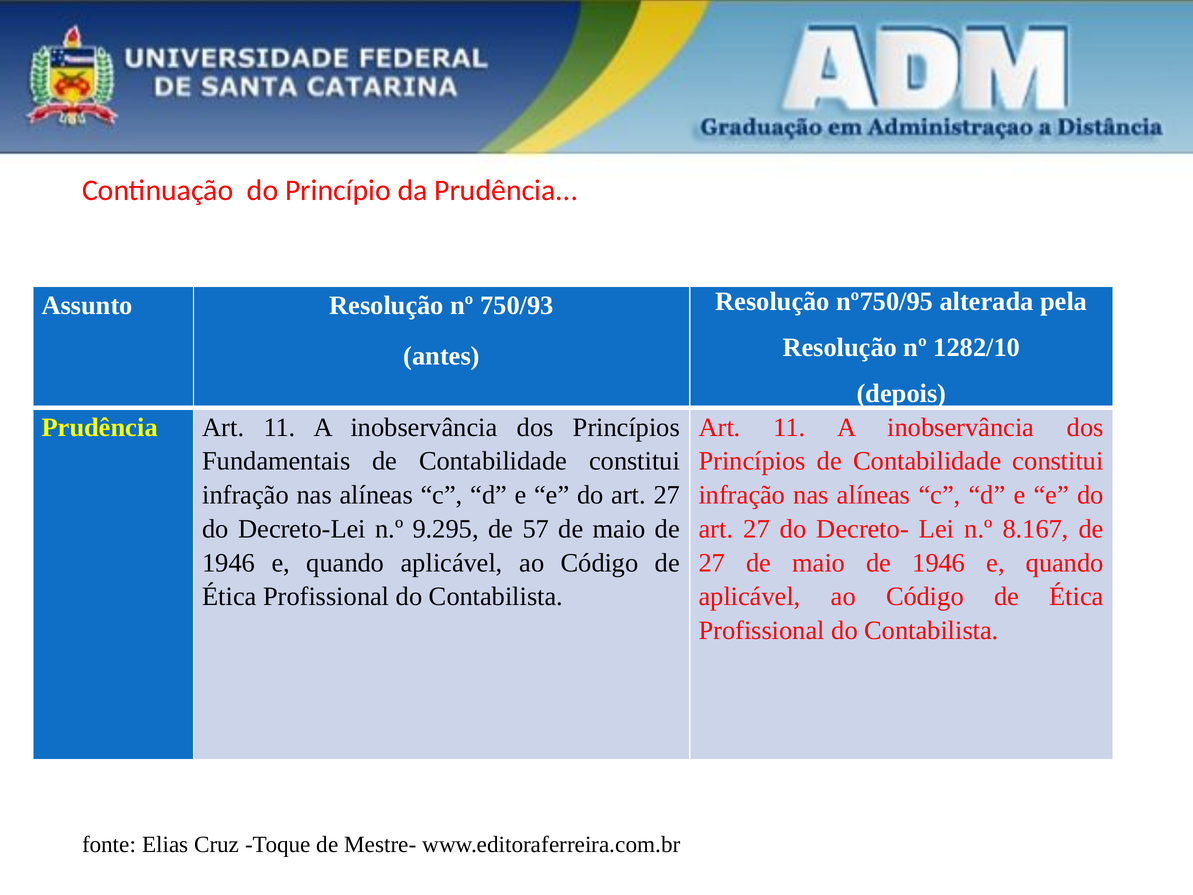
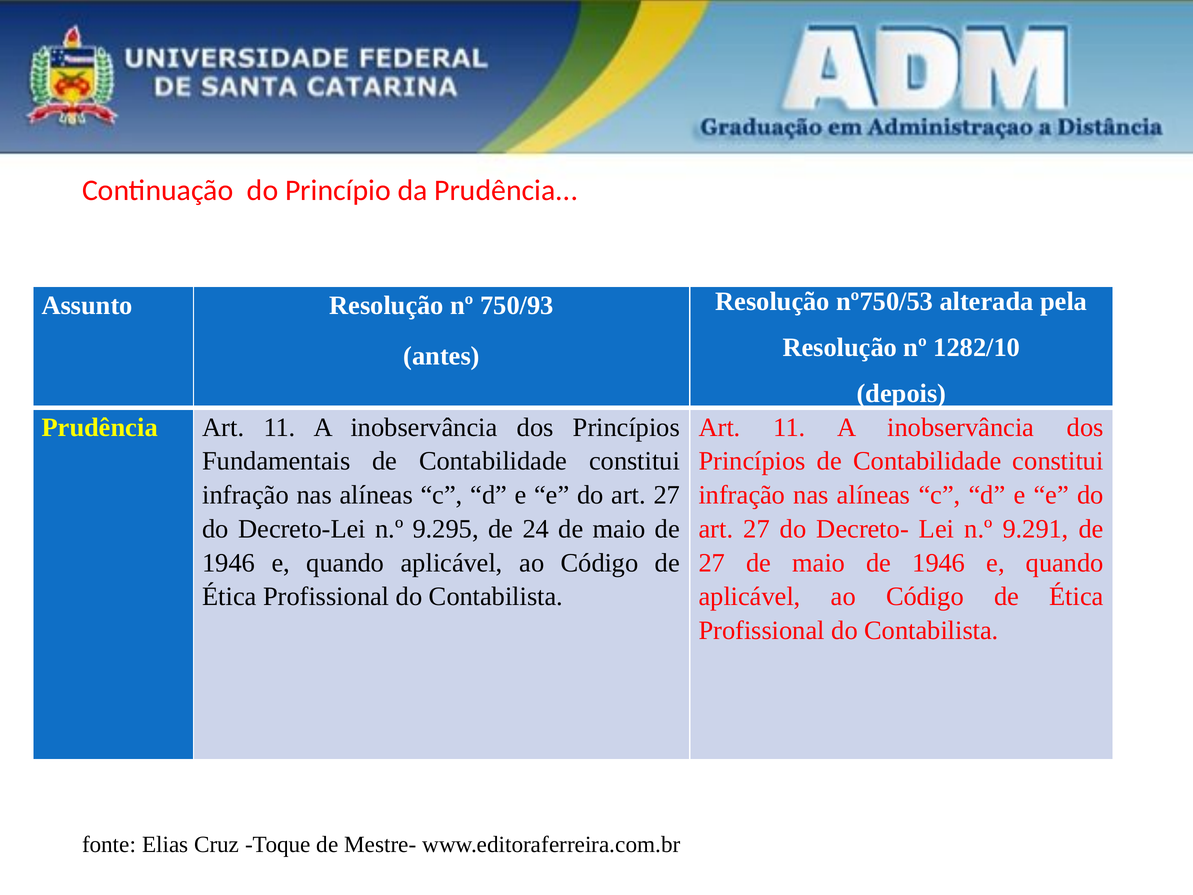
nº750/95: nº750/95 -> nº750/53 (885, 301)
57: 57 -> 24 (536, 529)
8.167: 8.167 -> 9.291 (1036, 529)
